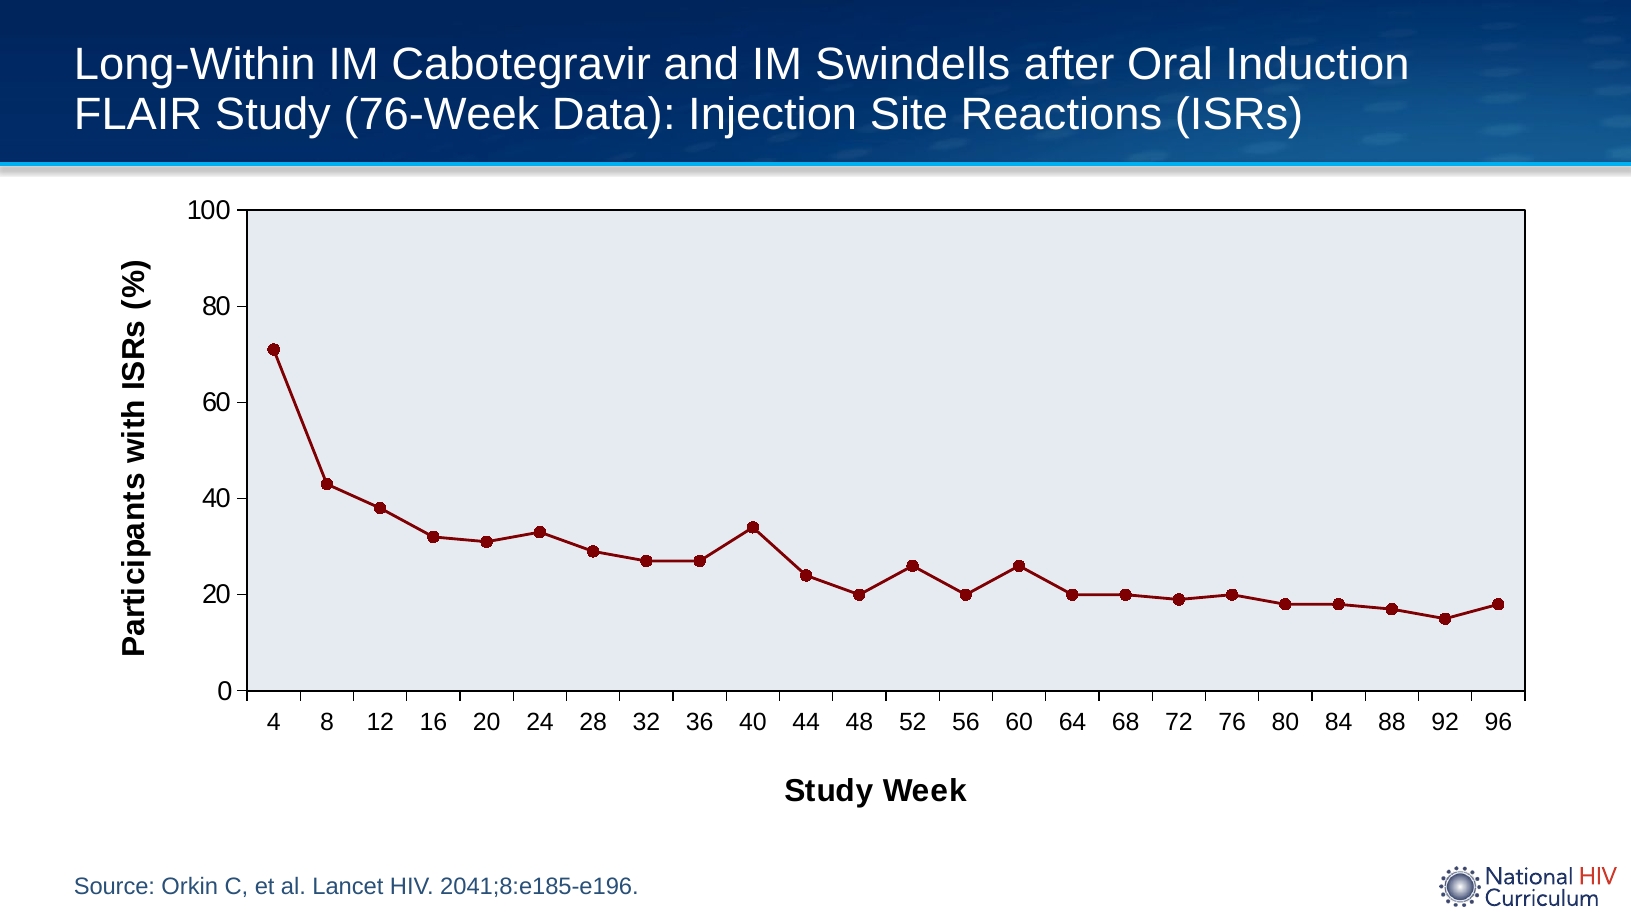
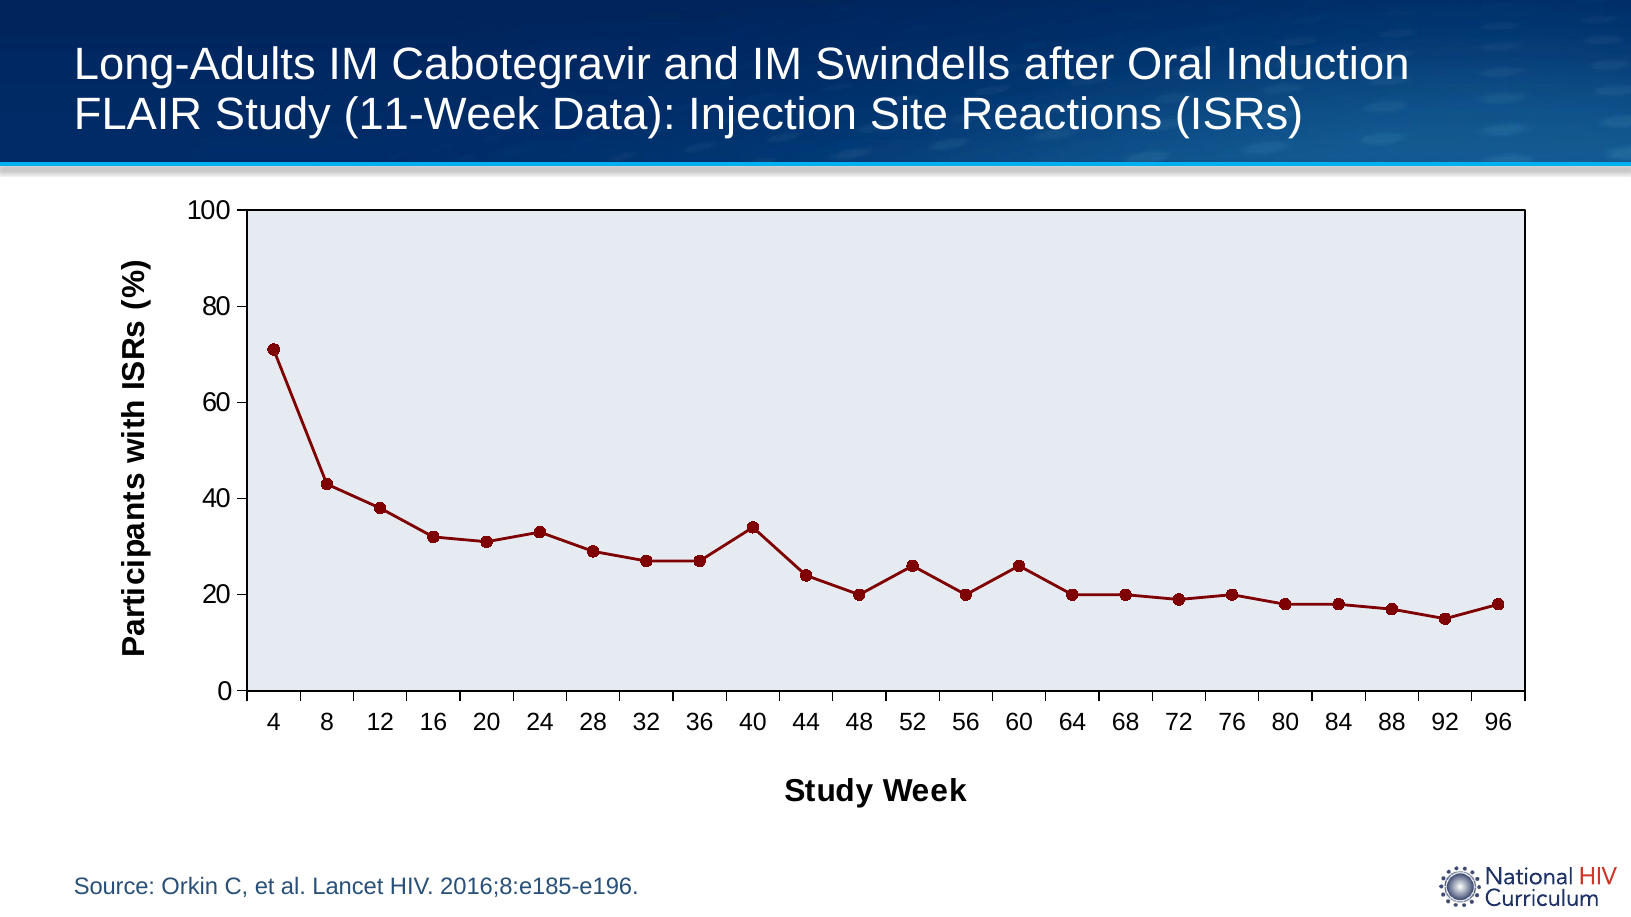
Long-Within: Long-Within -> Long-Adults (195, 64)
76-Week: 76-Week -> 11-Week (441, 115)
2041;8:e185-e196: 2041;8:e185-e196 -> 2016;8:e185-e196 (539, 887)
